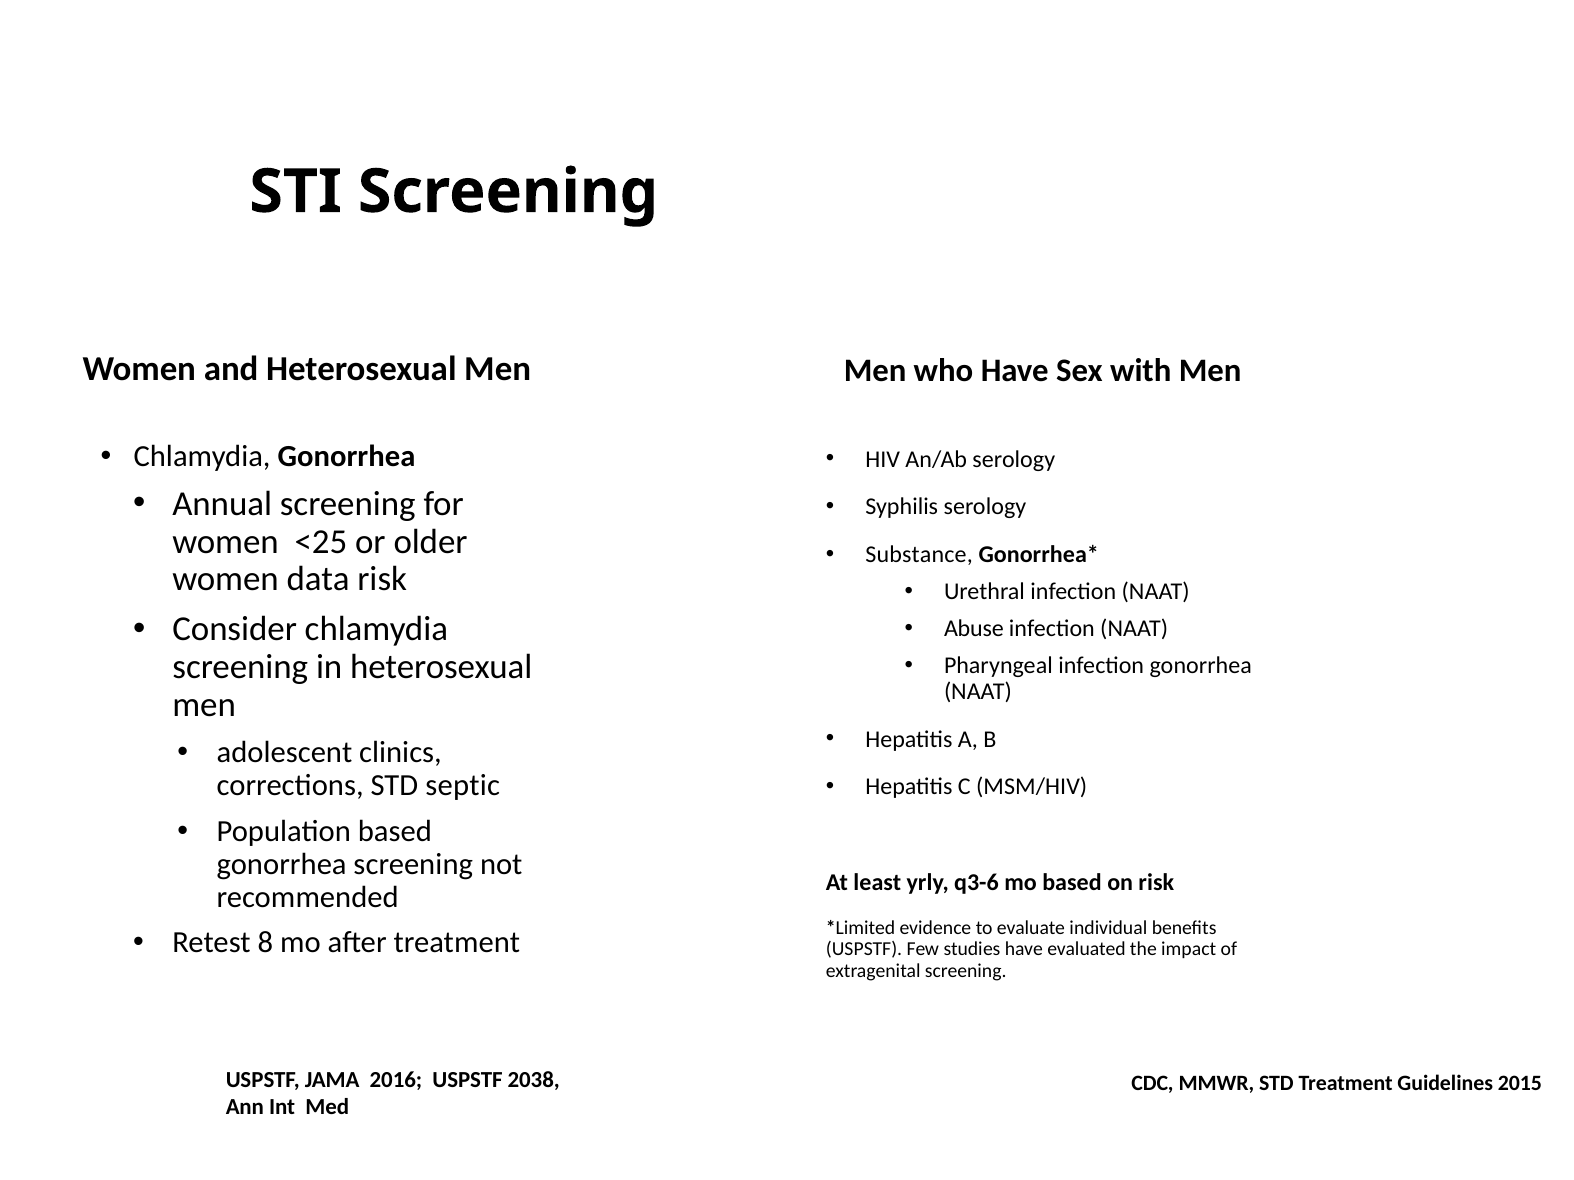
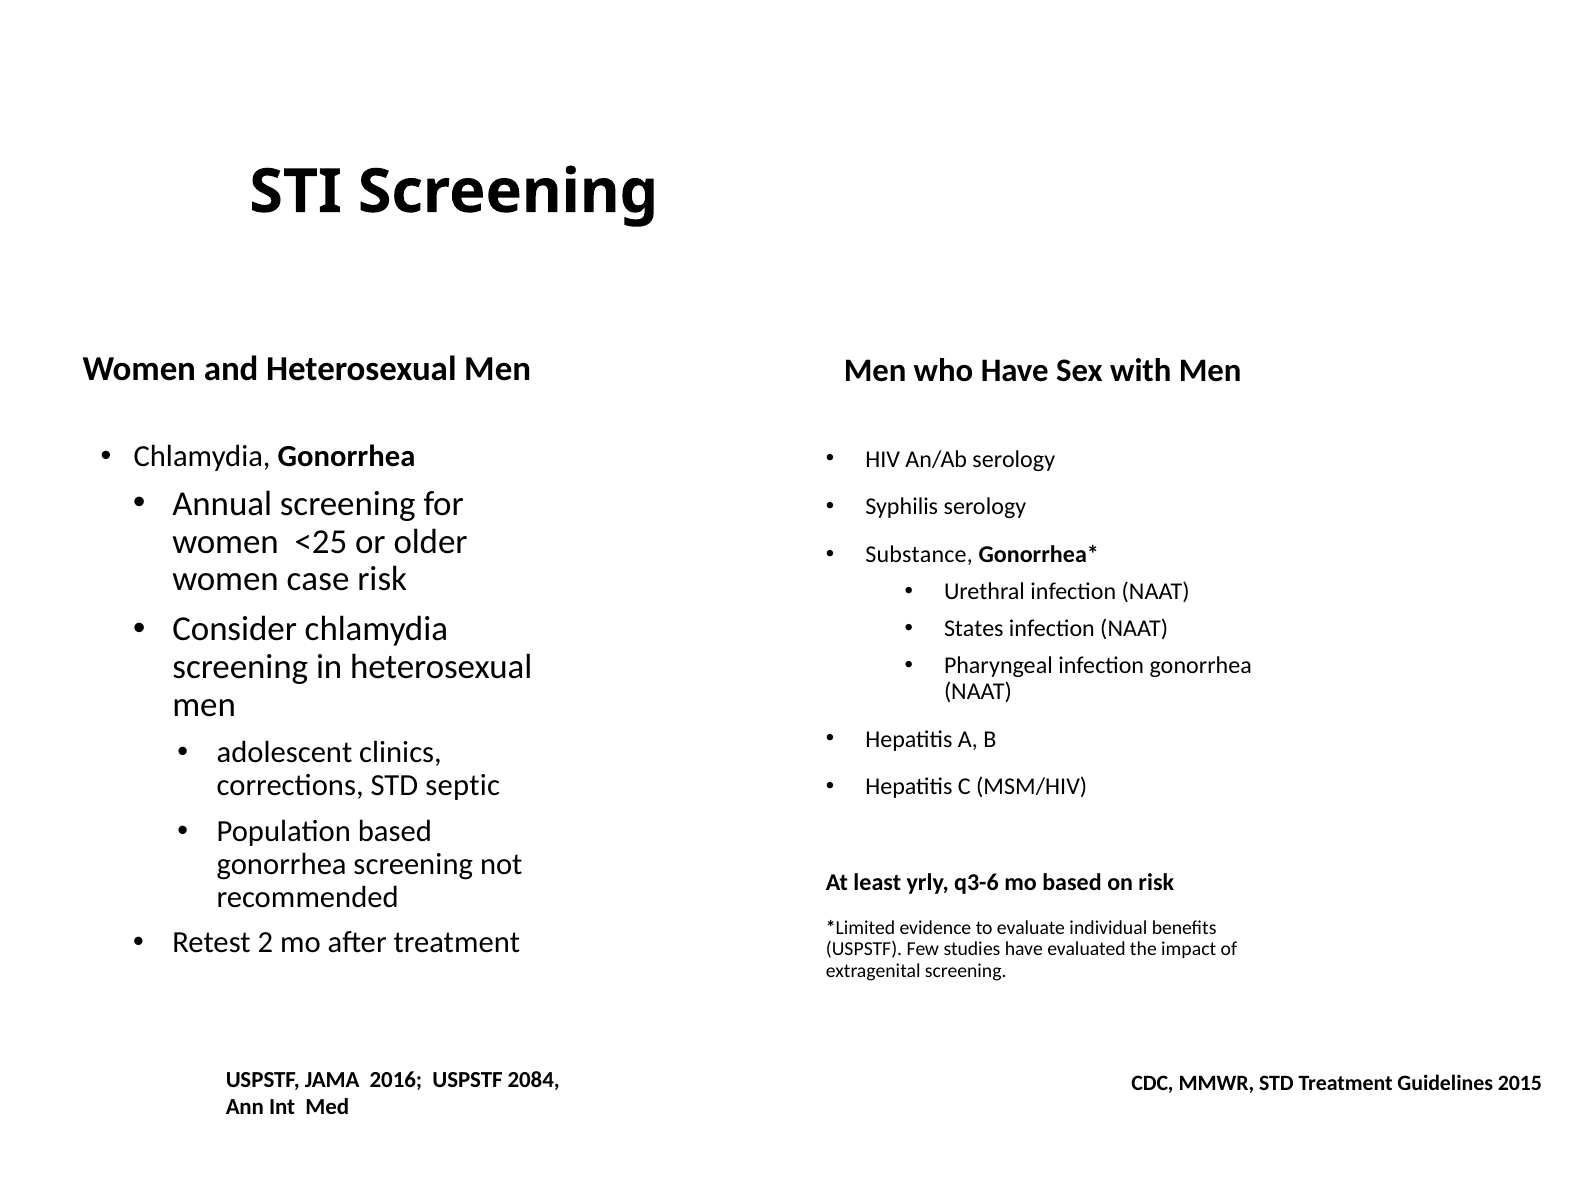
data: data -> case (318, 580)
Abuse: Abuse -> States (974, 629)
8: 8 -> 2 (265, 943)
2038: 2038 -> 2084 (534, 1080)
